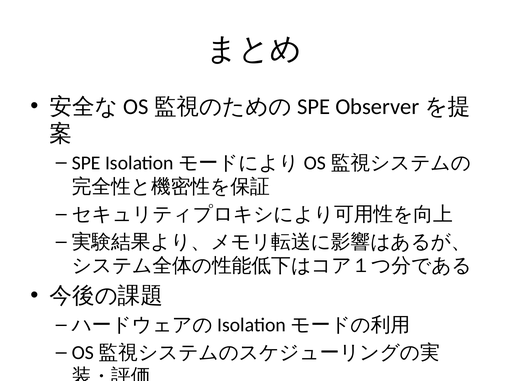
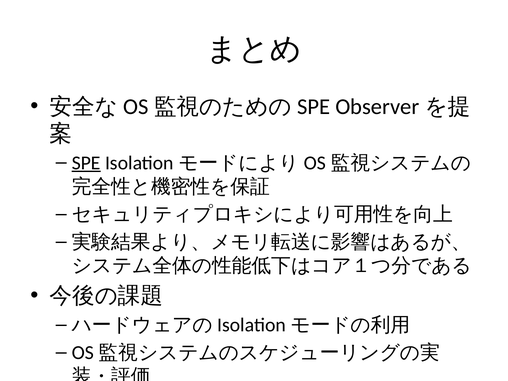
SPE underline: none -> present (86, 163)
